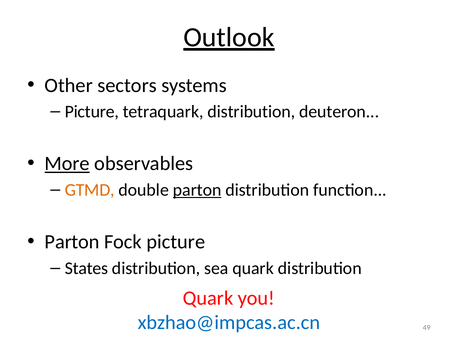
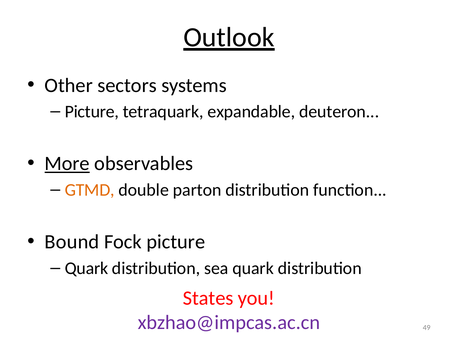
tetraquark distribution: distribution -> expandable (251, 112)
parton underline: present -> none (197, 190)
Parton: Parton -> Bound (72, 242)
States: States -> Quark (86, 269)
Quark: Quark -> States (208, 299)
xbzhao@impcas.ac.cn colour: blue -> purple (229, 323)
